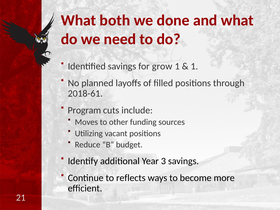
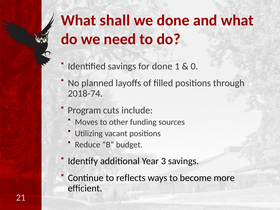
both: both -> shall (115, 20)
for grow: grow -> done (162, 66)
1: 1 -> 0 (194, 66)
2018-61: 2018-61 -> 2018-74 (85, 94)
